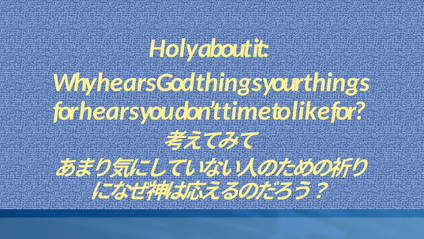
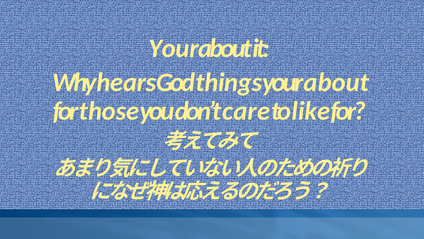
Holy: Holy -> Your (174, 48)
things: things -> about (336, 82)
for hears: hears -> those (109, 111)
time: time -> care (246, 111)
